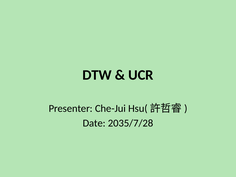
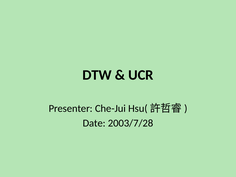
2035/7/28: 2035/7/28 -> 2003/7/28 (131, 123)
